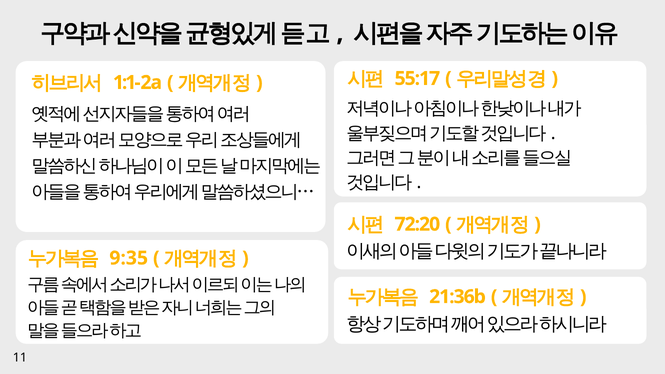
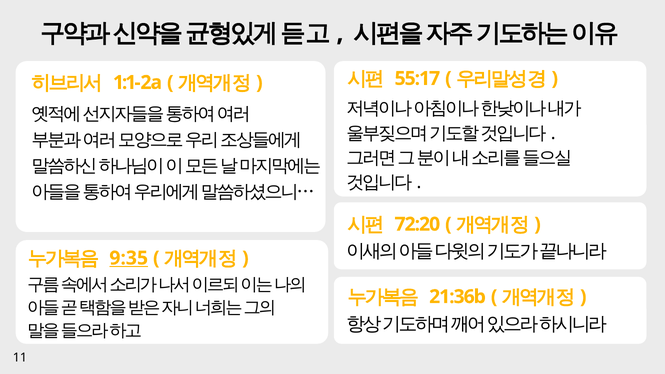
9:35 underline: none -> present (129, 258)
